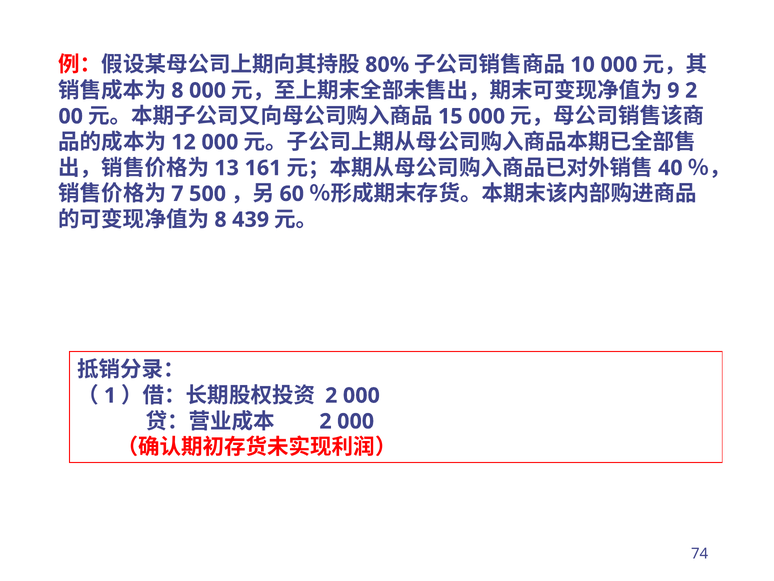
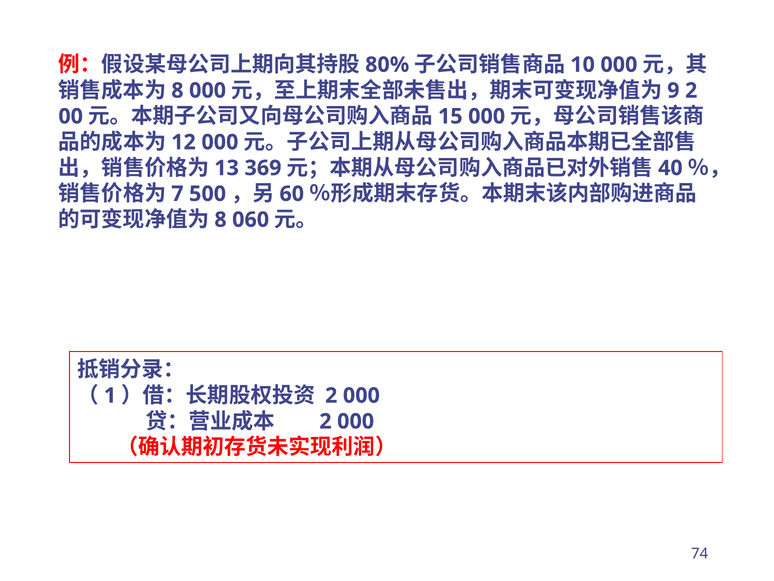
161: 161 -> 369 (263, 168)
439: 439 -> 060 (251, 220)
